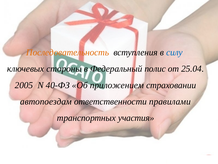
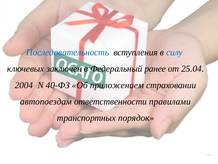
Последовательность colour: orange -> blue (68, 52)
стороны: стороны -> заключен (64, 69)
полис: полис -> ранее (155, 69)
2005: 2005 -> 2004 (24, 85)
участия: участия -> порядок (136, 118)
